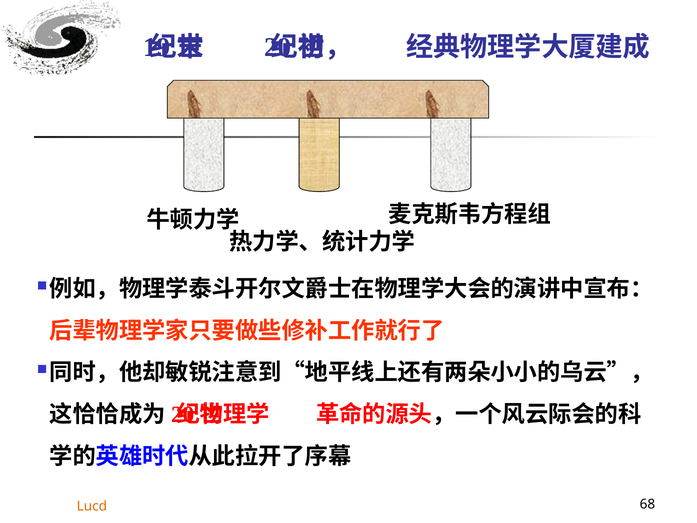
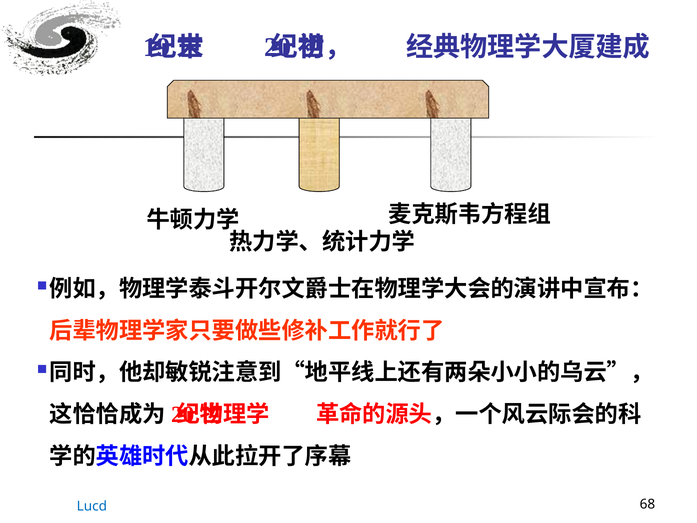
Lucd colour: orange -> blue (92, 506)
